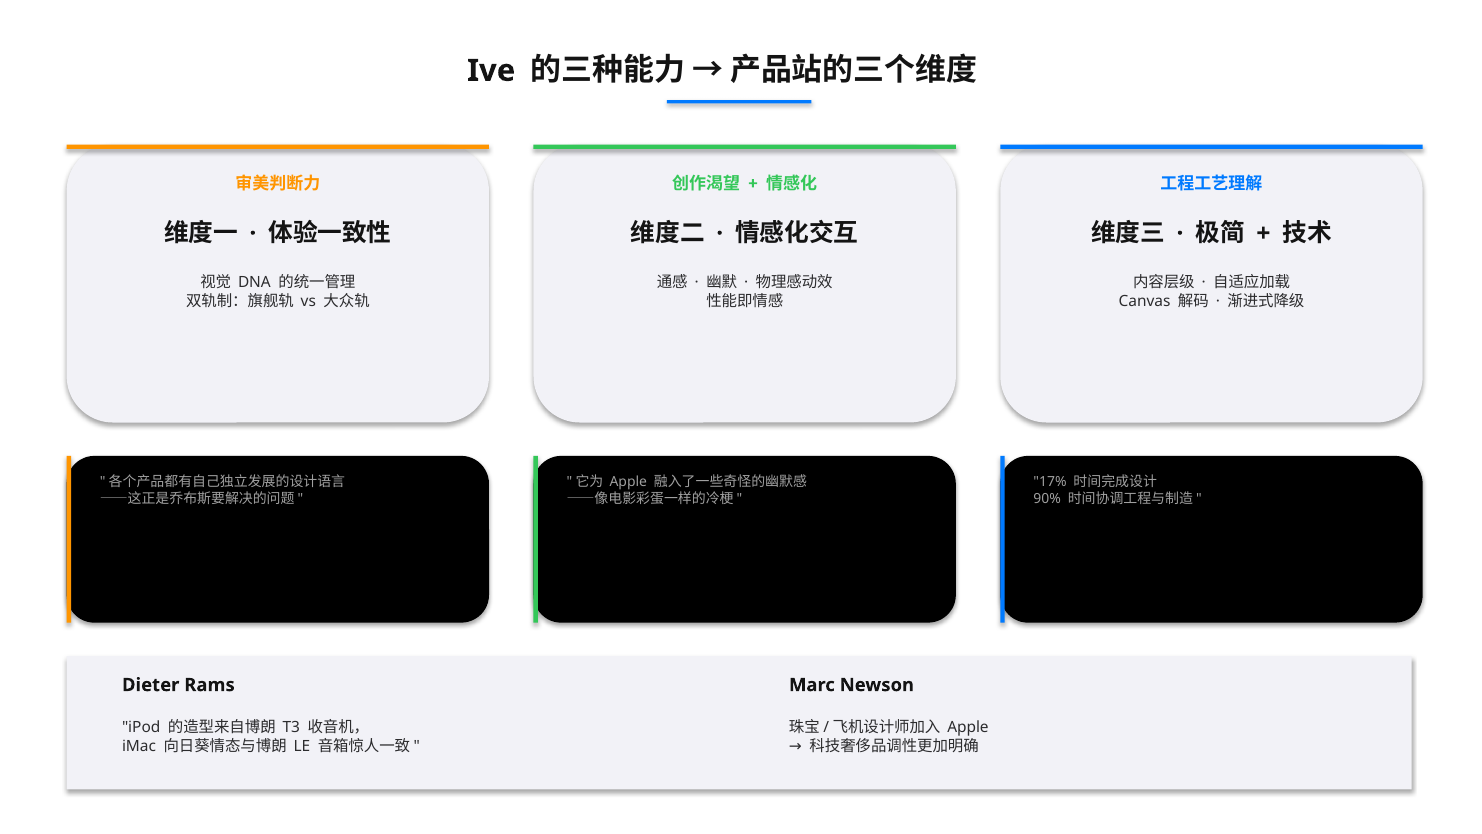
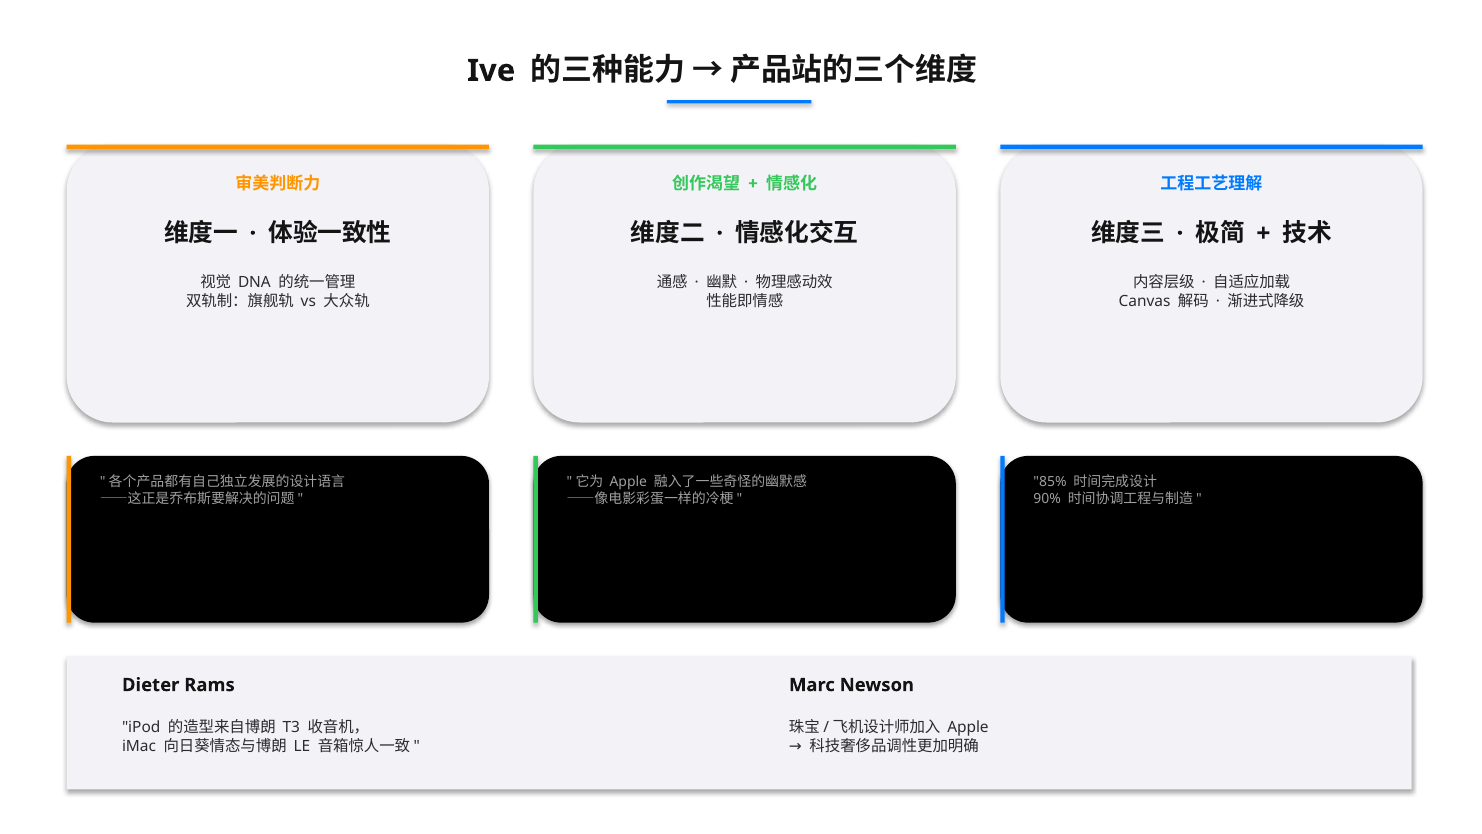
17%: 17% -> 85% (1050, 482)
